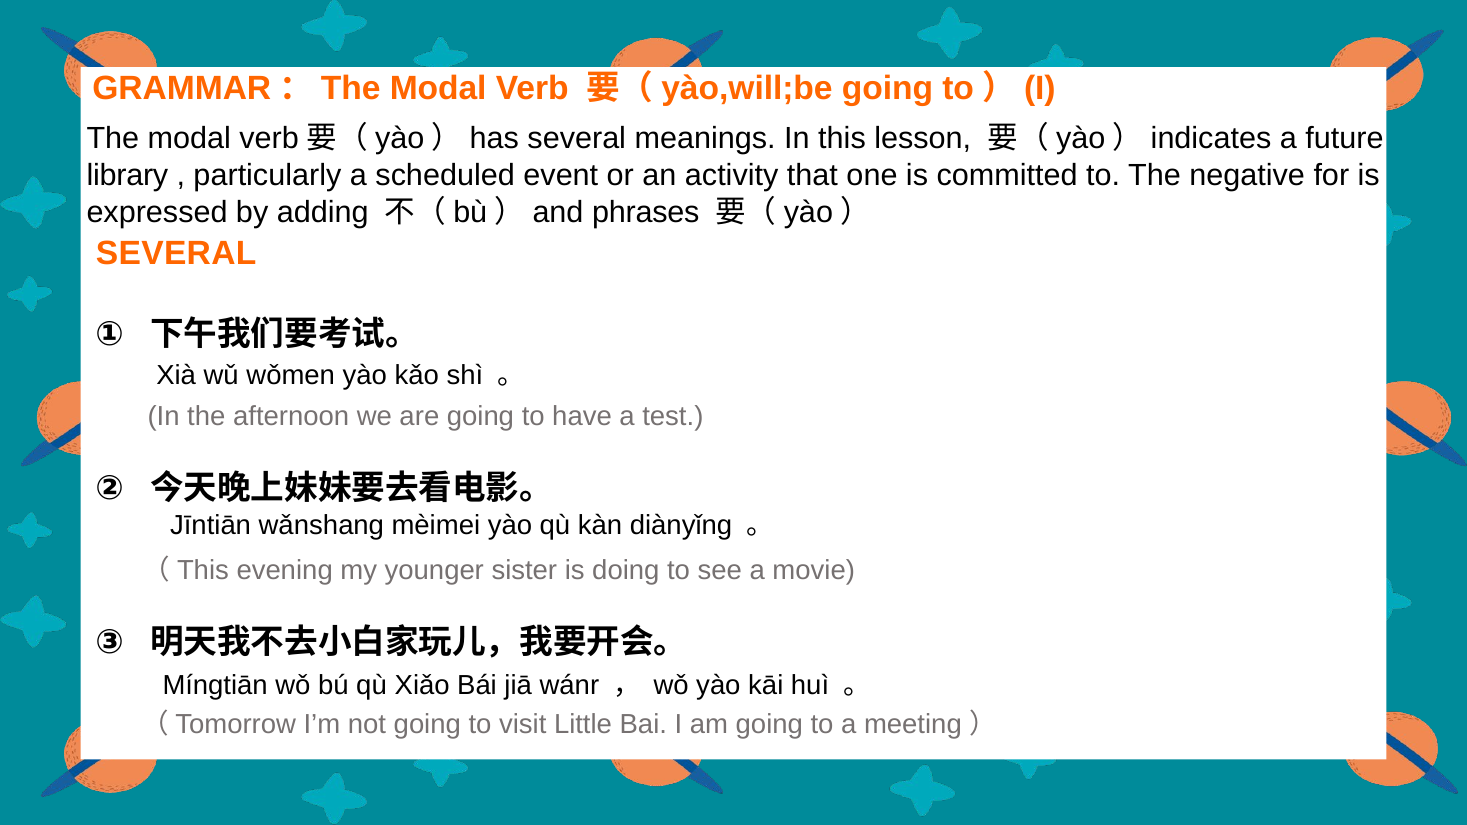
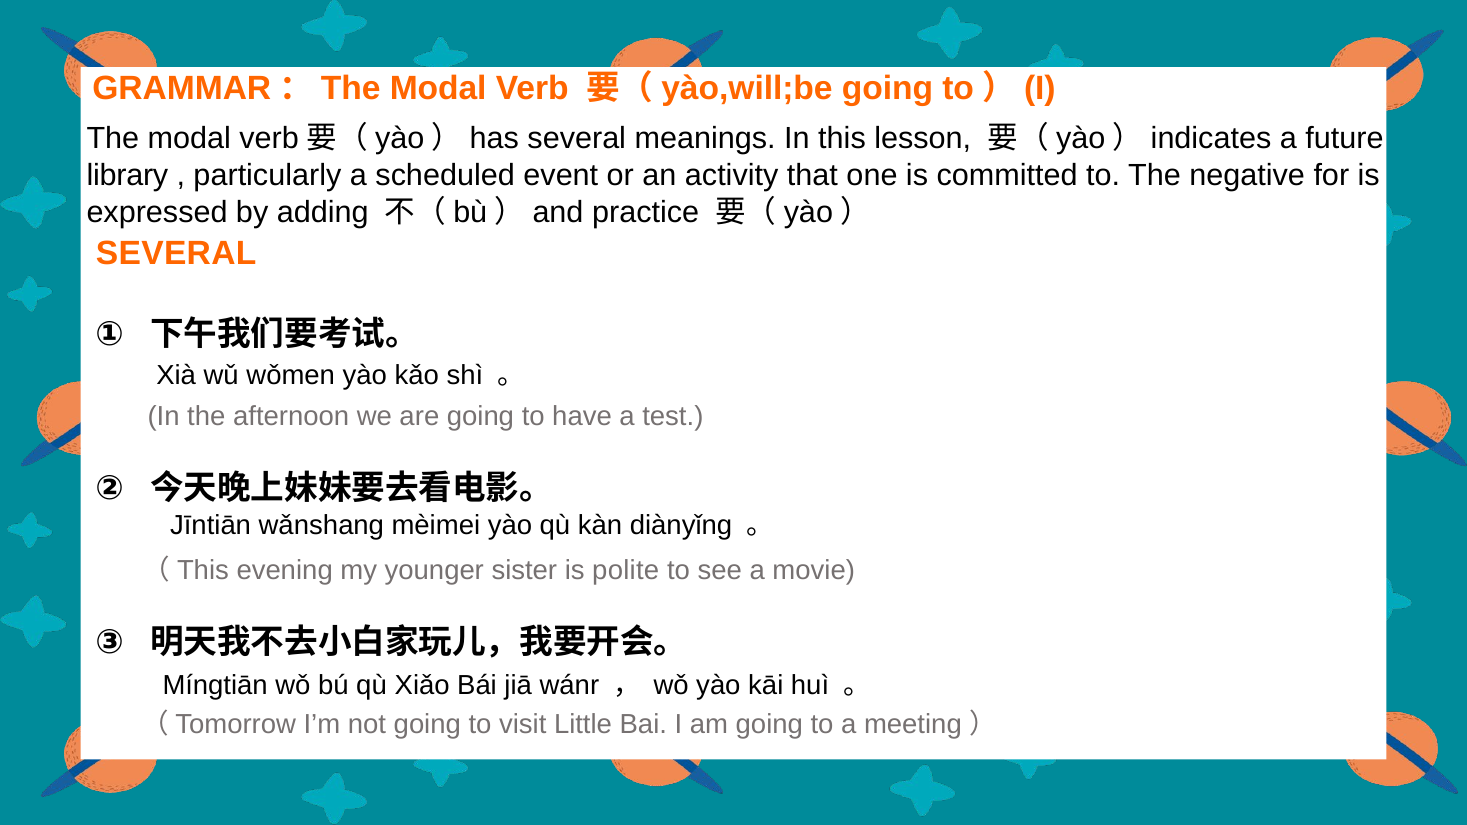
phrases: phrases -> practice (646, 212)
doing: doing -> polite (626, 571)
